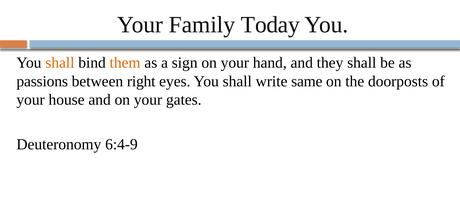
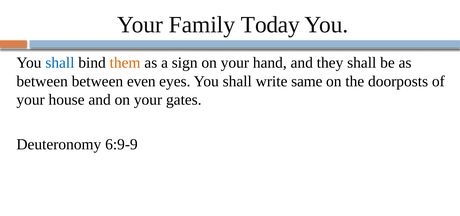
shall colour: orange -> blue (60, 63)
passions: passions -> between (42, 81)
right: right -> even (141, 81)
6:4-9: 6:4-9 -> 6:9-9 (121, 144)
